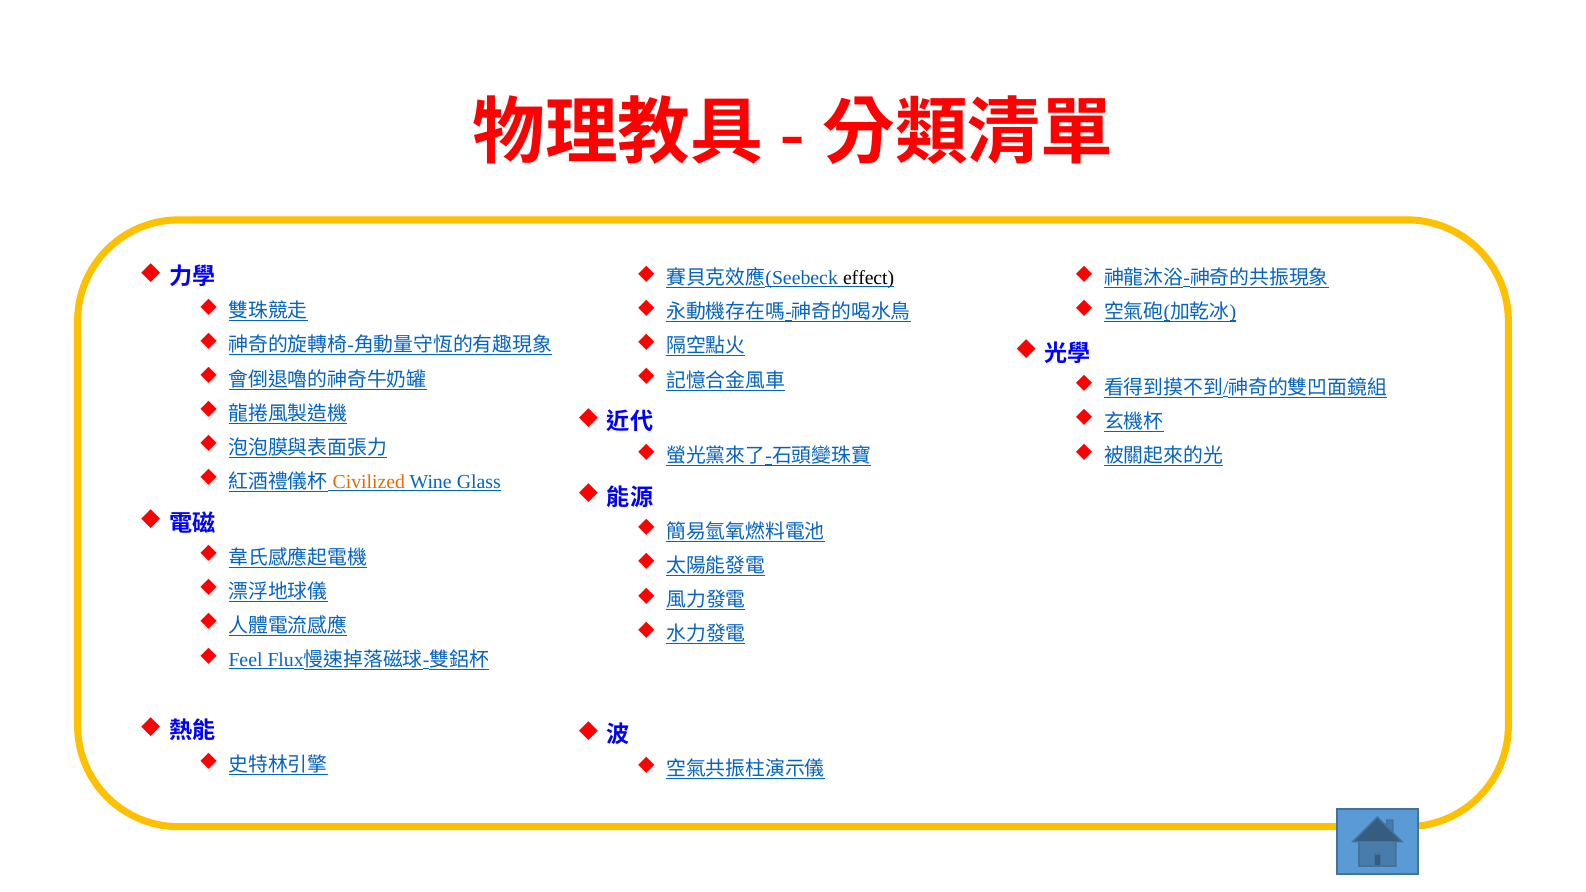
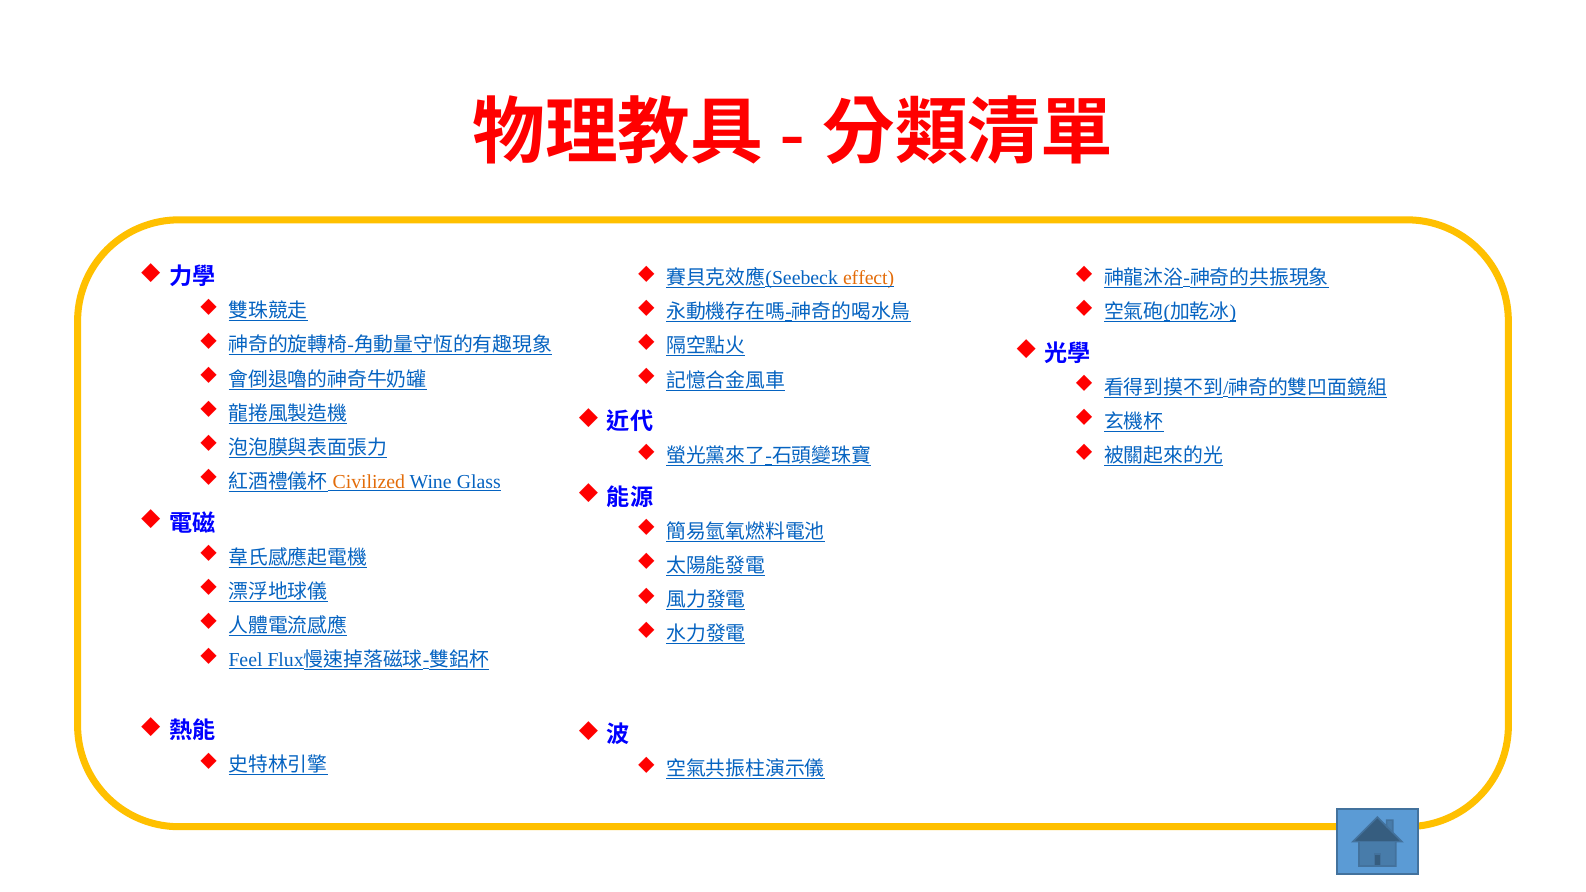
effect colour: black -> orange (869, 278)
